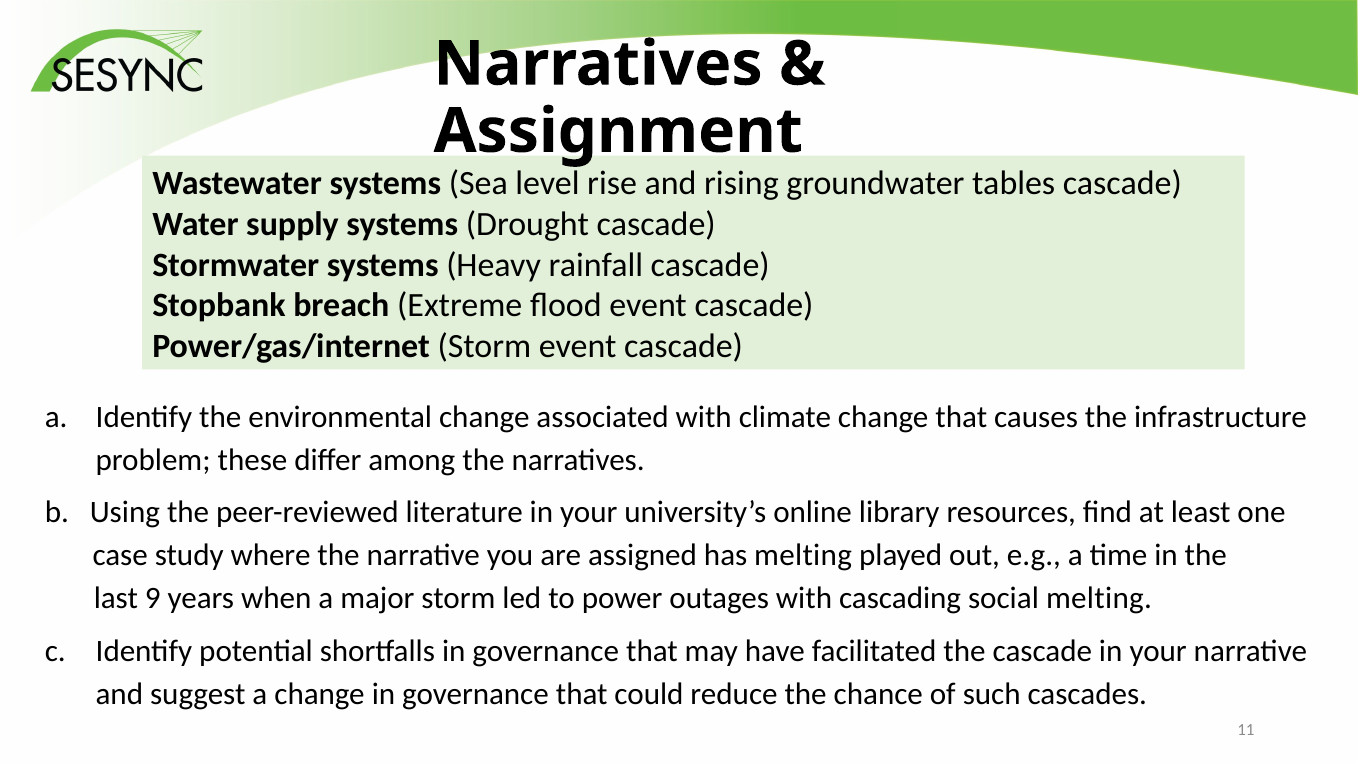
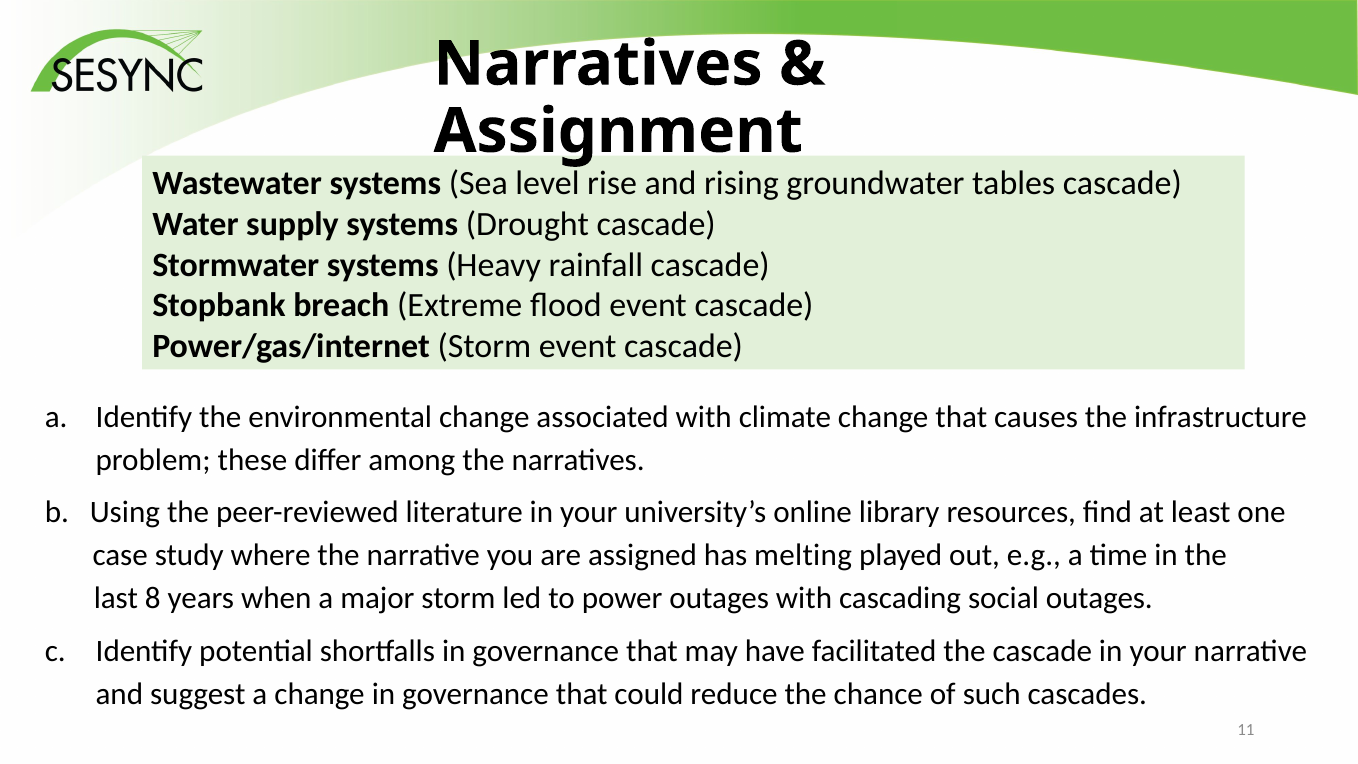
9: 9 -> 8 (153, 598)
social melting: melting -> outages (1099, 598)
